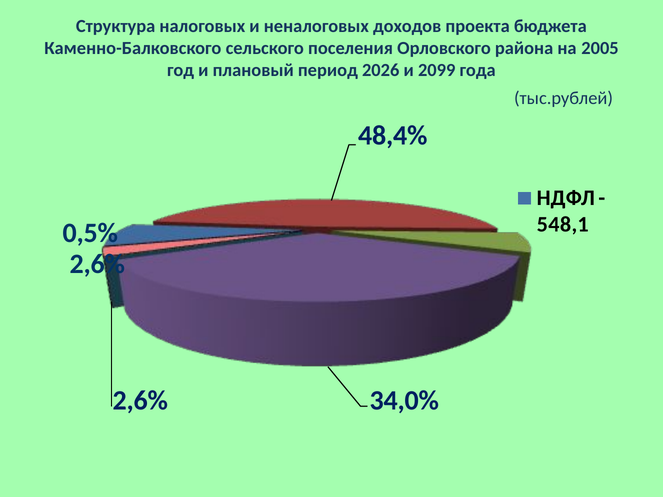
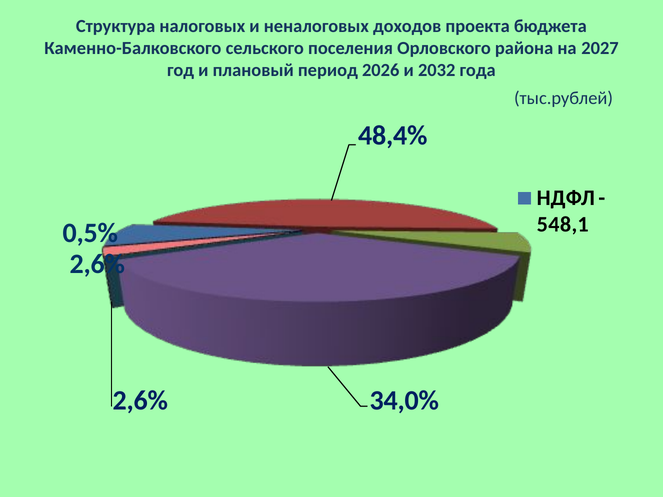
2005: 2005 -> 2027 (600, 48)
2099: 2099 -> 2032 (437, 70)
